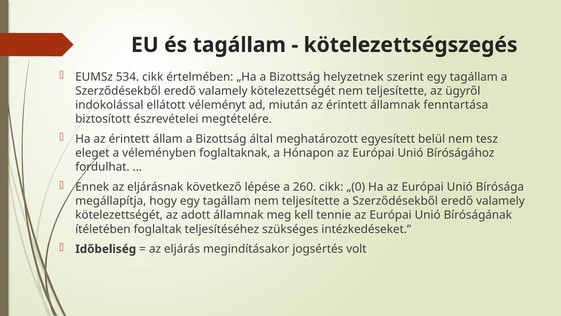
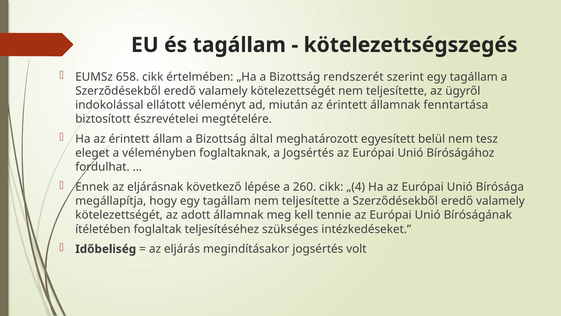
534: 534 -> 658 (127, 77)
helyzetnek: helyzetnek -> rendszerét (353, 77)
a Hónapon: Hónapon -> Jogsértés (309, 153)
„(0: „(0 -> „(4 (356, 187)
